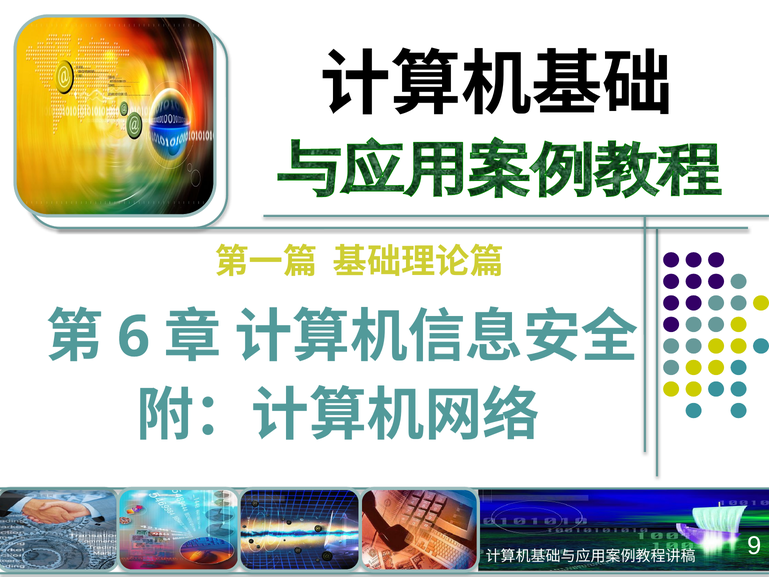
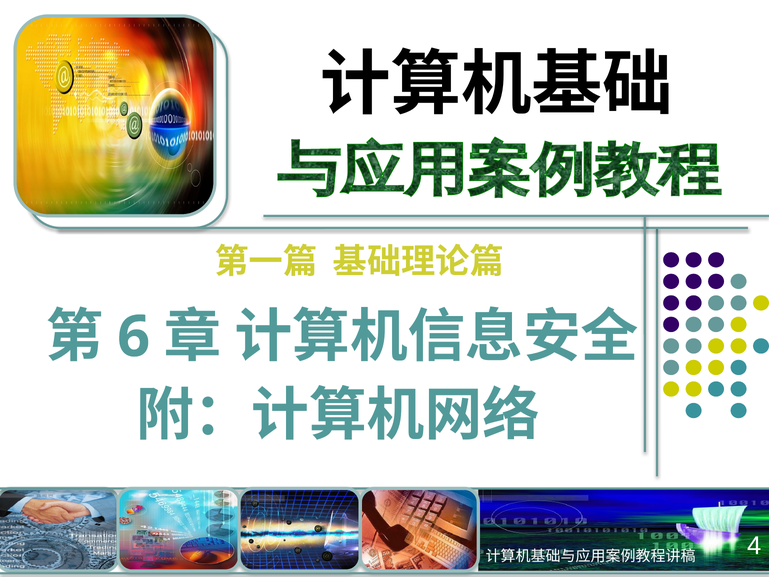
9: 9 -> 4 (754, 546)
